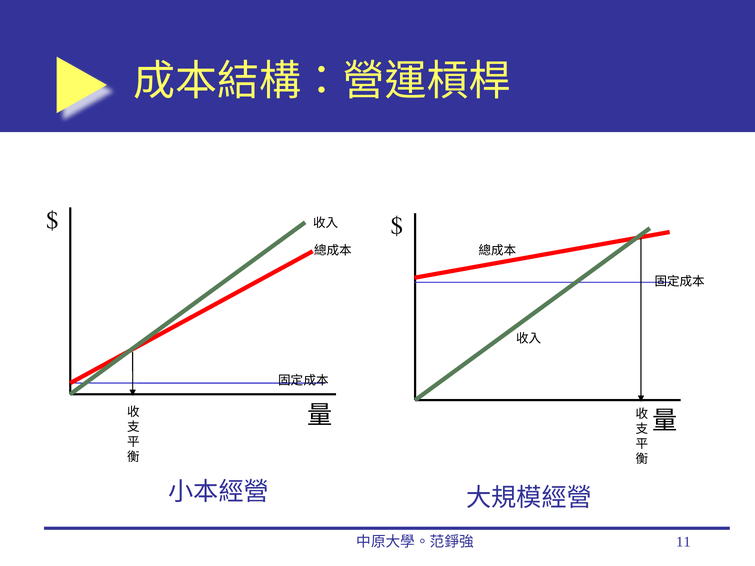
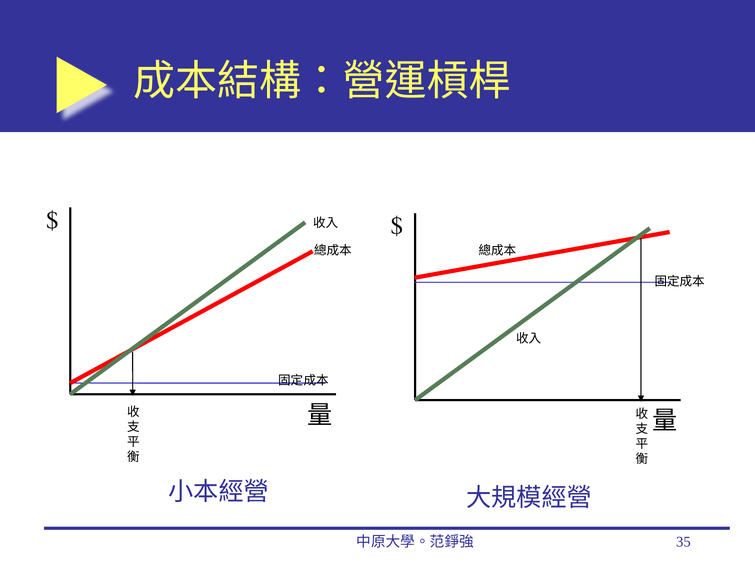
11: 11 -> 35 (683, 542)
